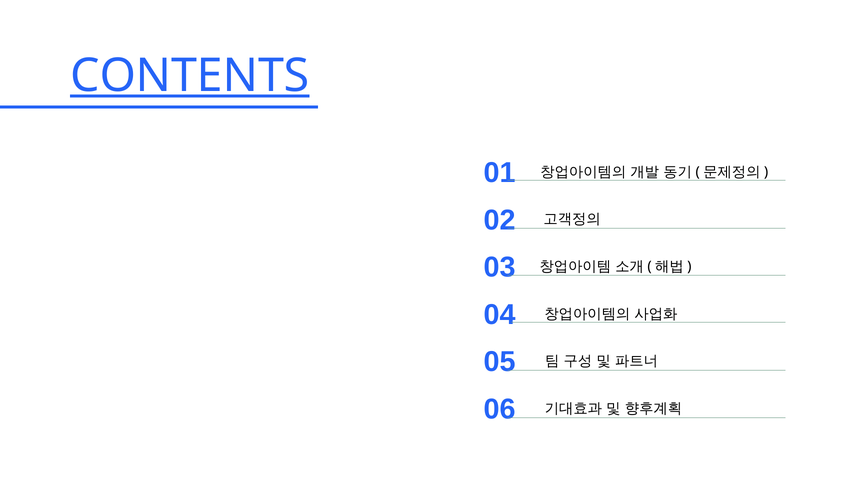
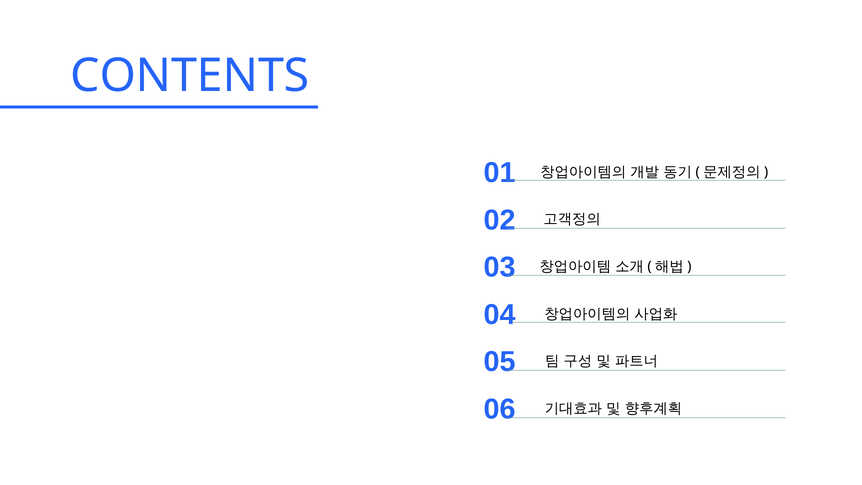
CONTENTS underline: present -> none (190, 76)
